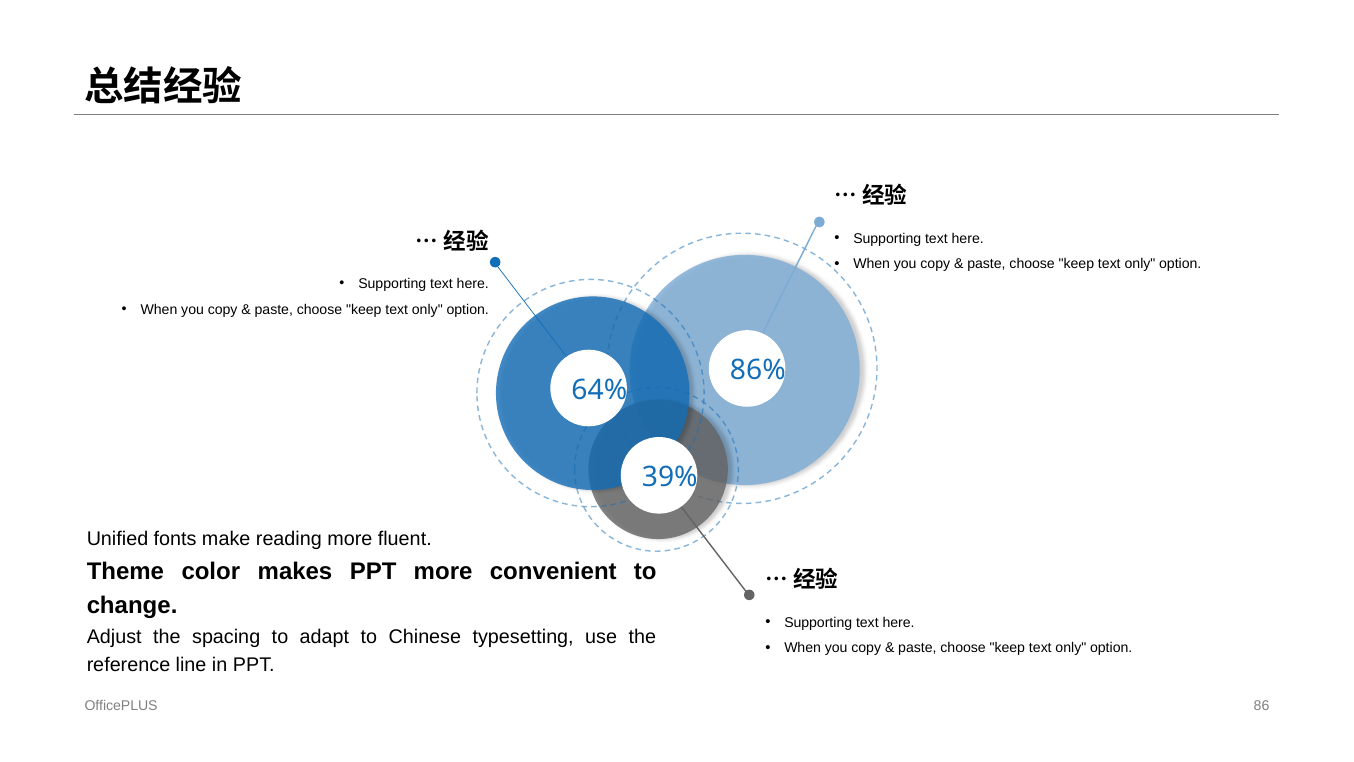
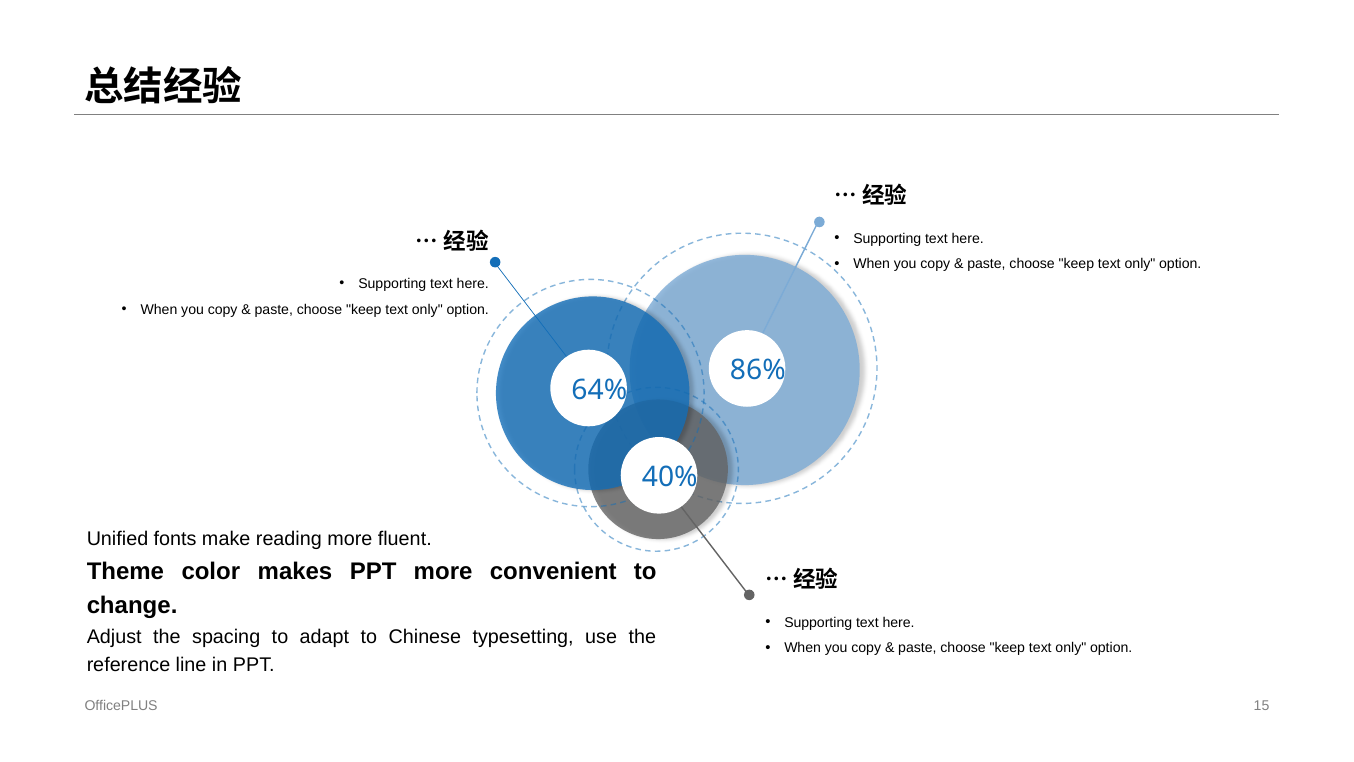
39%: 39% -> 40% (670, 477)
86: 86 -> 15 (1262, 705)
